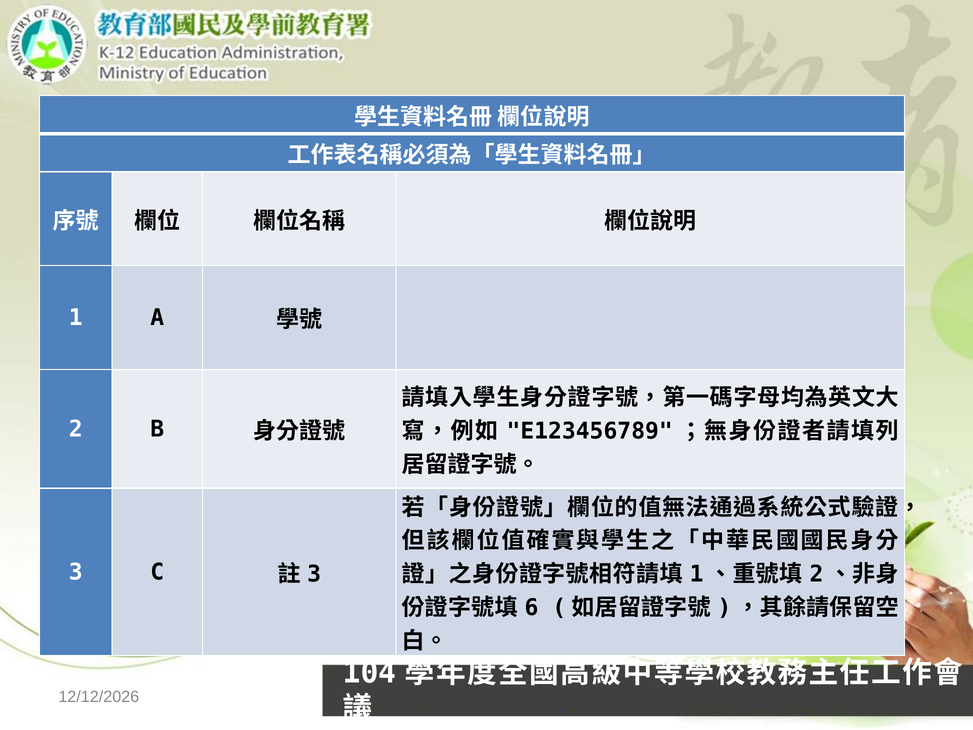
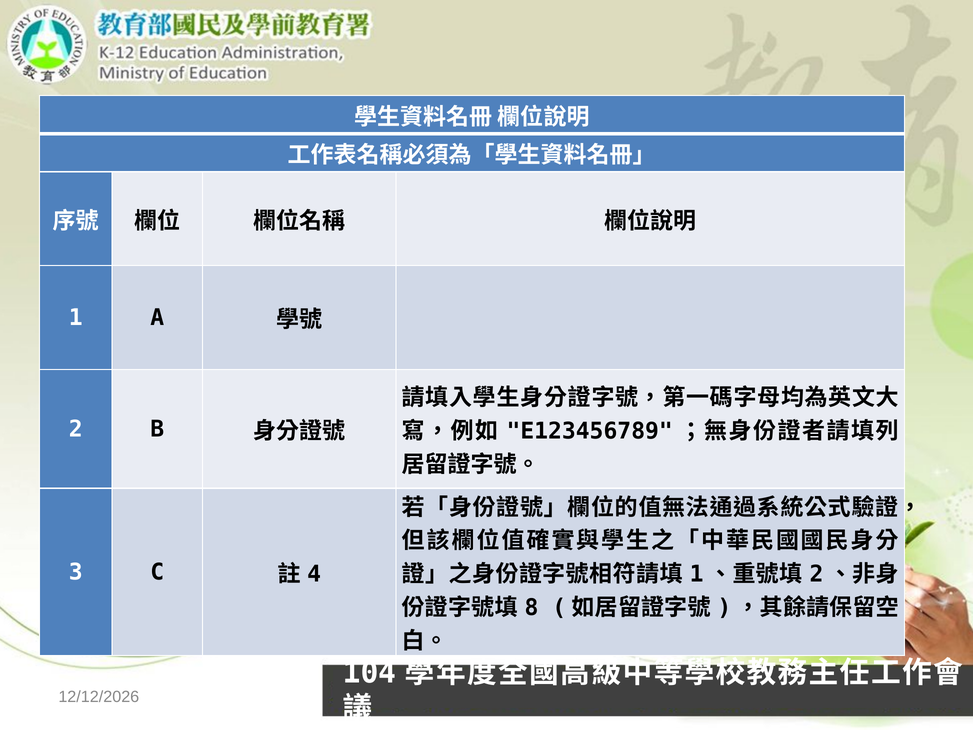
3: 3 -> 4 (314, 574)
6: 6 -> 8 (531, 608)
